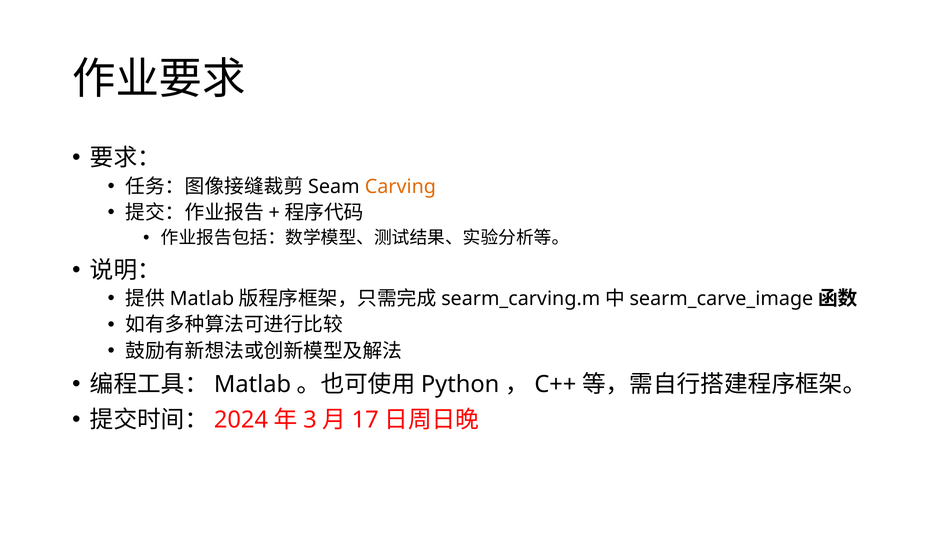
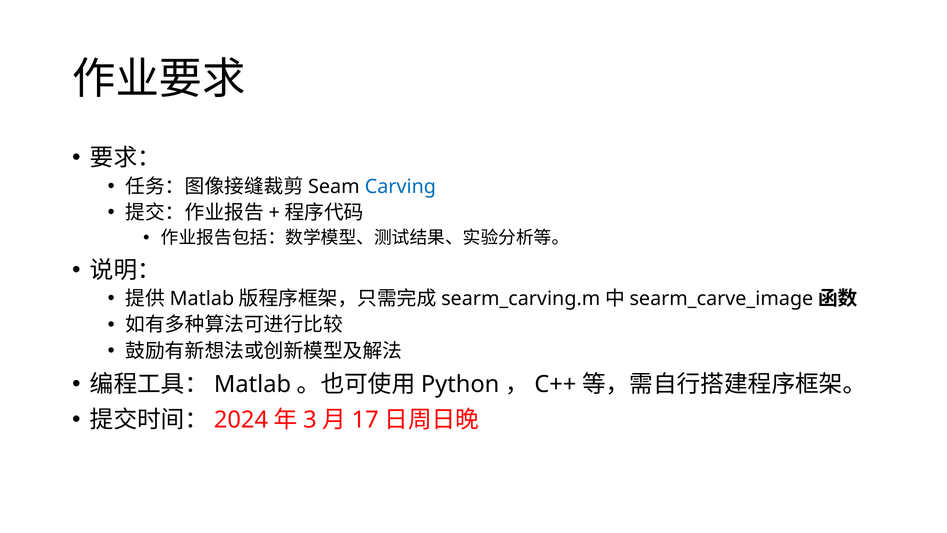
Carving colour: orange -> blue (400, 186)
